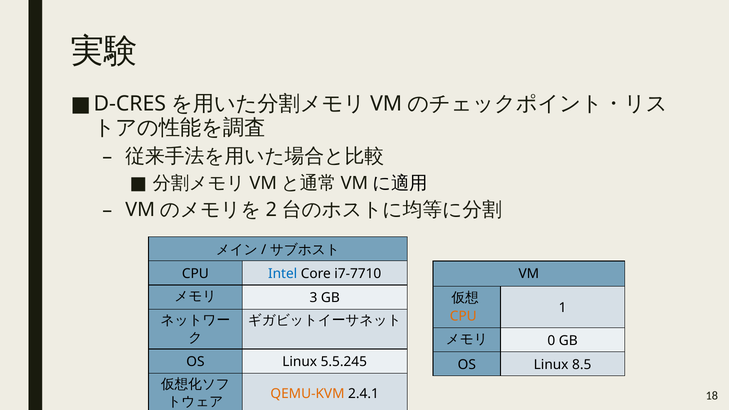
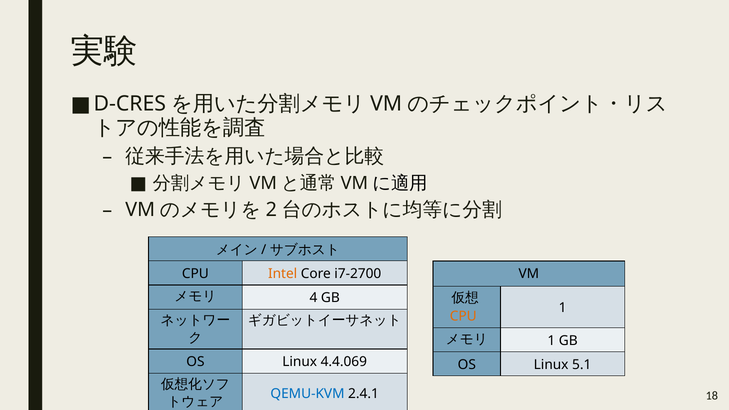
Intel colour: blue -> orange (283, 274)
i7-7710: i7-7710 -> i7-2700 (358, 274)
3: 3 -> 4 (314, 298)
0: 0 -> 1 (551, 341)
5.5.245: 5.5.245 -> 4.4.069 (344, 362)
8.5: 8.5 -> 5.1 (582, 365)
QEMU-KVM colour: orange -> blue (308, 394)
